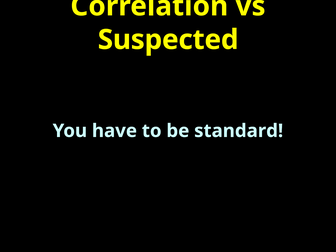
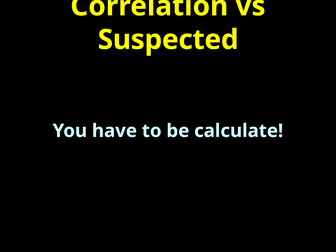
standard: standard -> calculate (239, 131)
